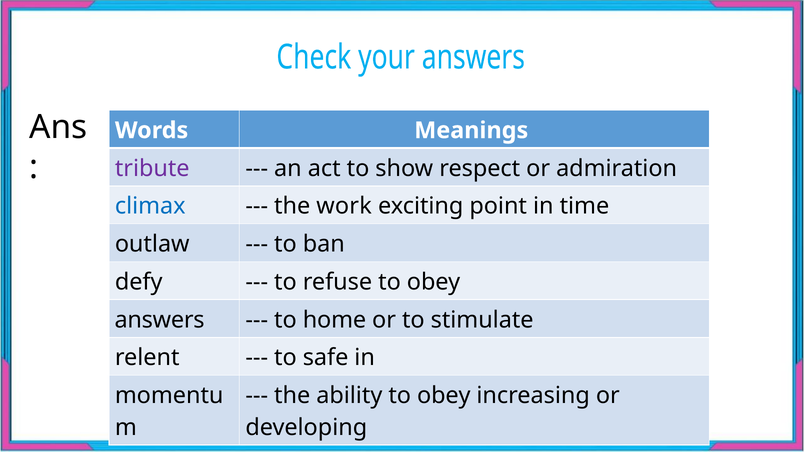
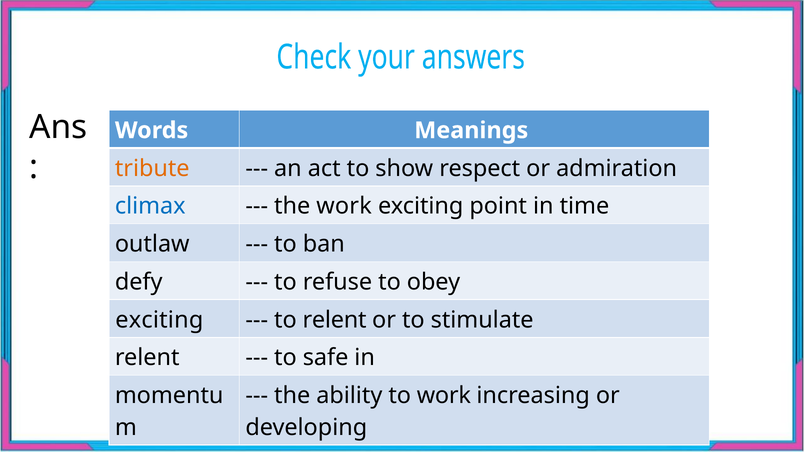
tribute colour: purple -> orange (152, 168)
answers: answers -> exciting (159, 320)
to home: home -> relent (335, 320)
ability to obey: obey -> work (444, 396)
